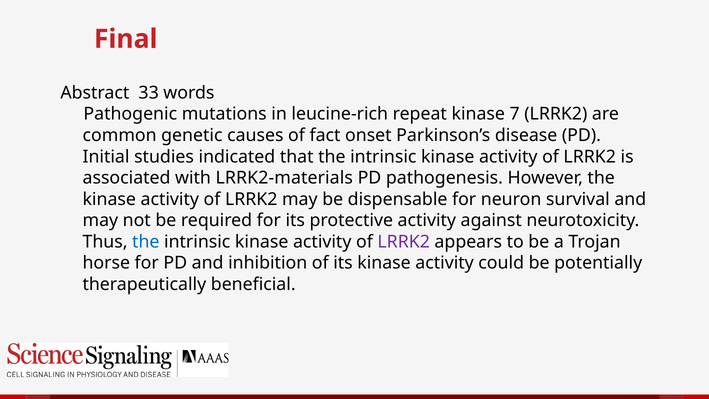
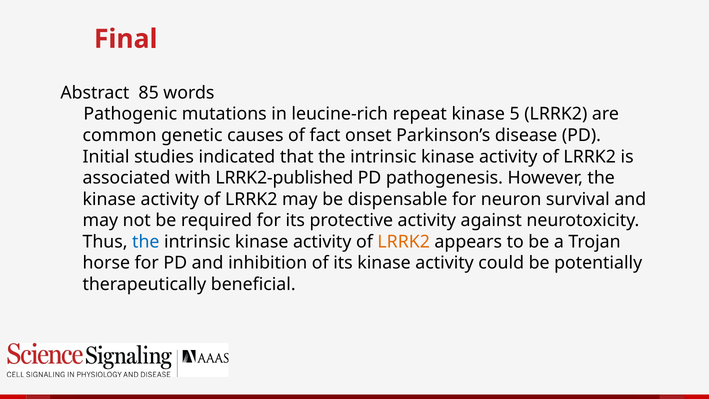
33: 33 -> 85 (149, 93)
7: 7 -> 5 (515, 114)
LRRK2-materials: LRRK2-materials -> LRRK2-published (284, 178)
LRRK2 colour: purple -> orange (404, 242)
